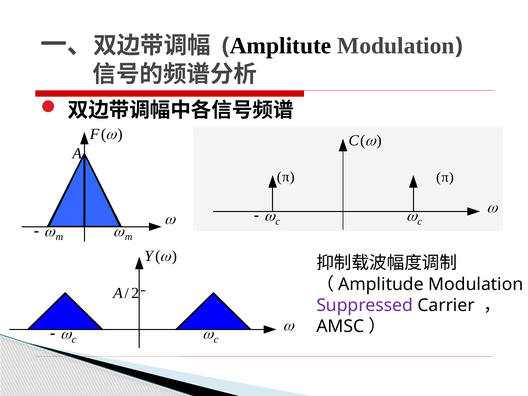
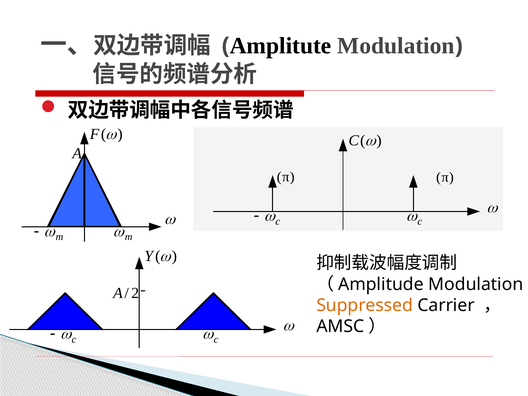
Suppressed colour: purple -> orange (365, 305)
